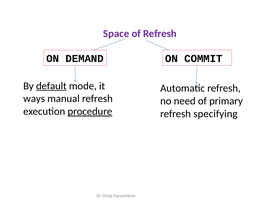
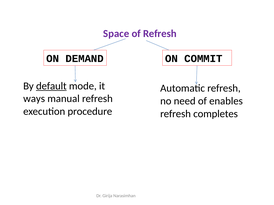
primary: primary -> enables (226, 101)
procedure underline: present -> none (90, 112)
specifying: specifying -> completes (216, 114)
